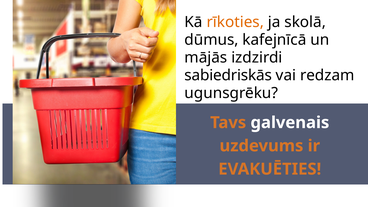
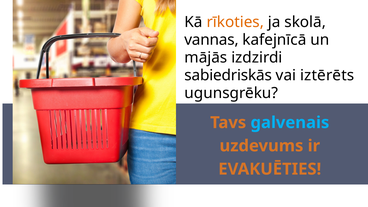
dūmus: dūmus -> vannas (211, 40)
redzam: redzam -> iztērēts (327, 75)
galvenais colour: white -> light blue (290, 123)
